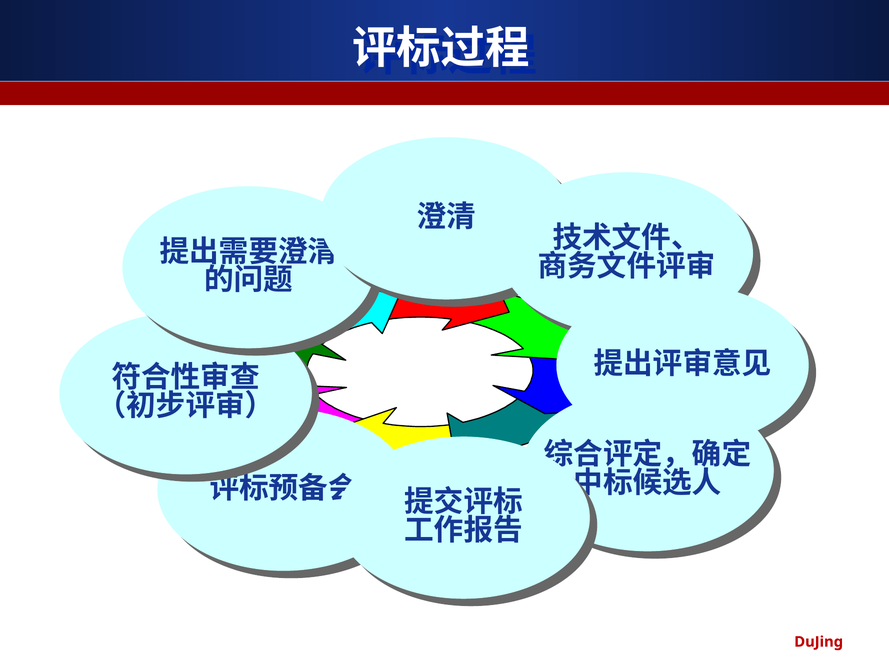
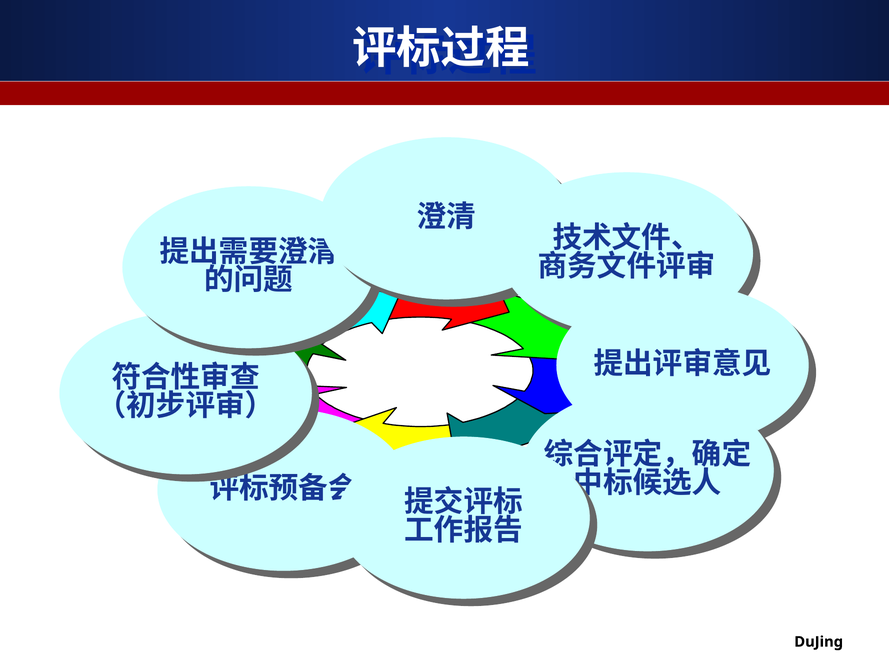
DuJing colour: red -> black (819, 643)
